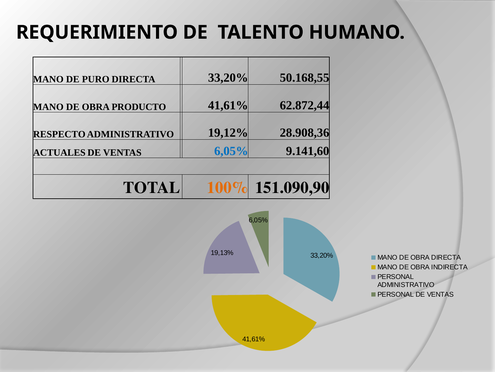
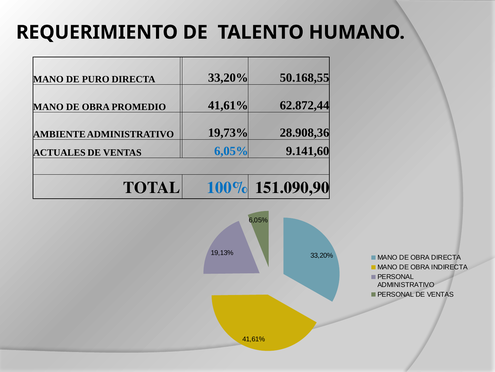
PRODUCTO: PRODUCTO -> PROMEDIO (139, 107)
RESPECTO: RESPECTO -> AMBIENTE (59, 134)
19,12%: 19,12% -> 19,73% (228, 133)
100% colour: orange -> blue (228, 187)
